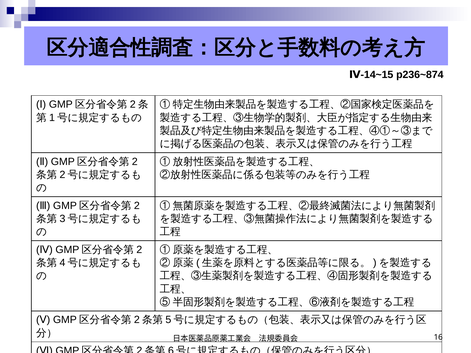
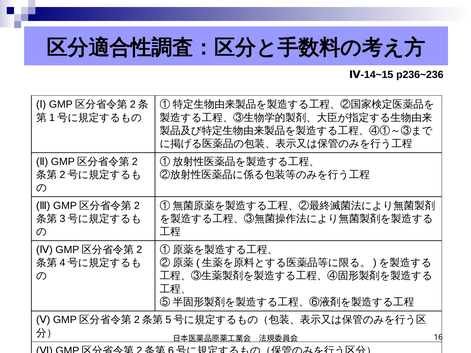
p236~874: p236~874 -> p236~236 (420, 75)
